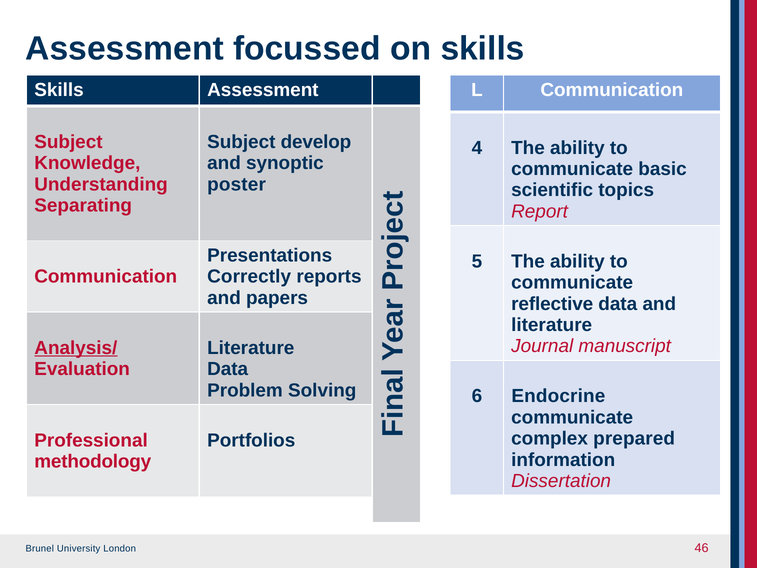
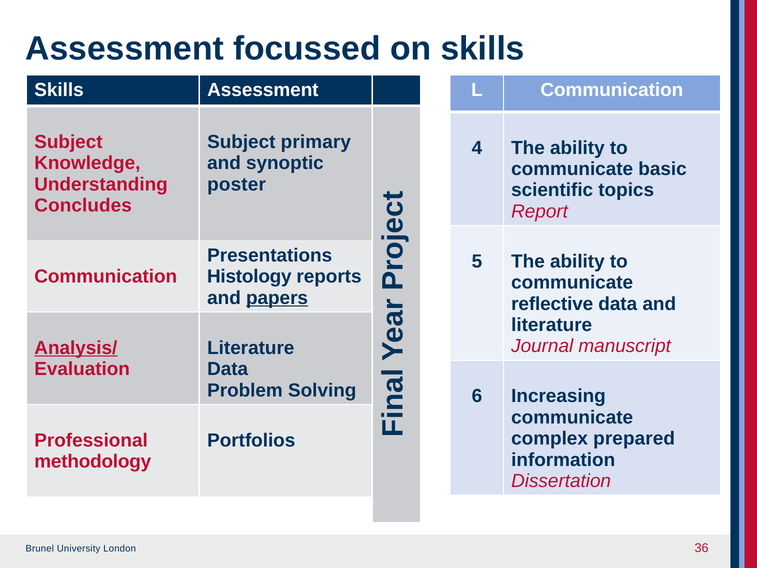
develop: develop -> primary (316, 142)
Separating: Separating -> Concludes (83, 205)
Correctly: Correctly -> Histology (249, 277)
papers underline: none -> present (277, 298)
Endocrine: Endocrine -> Increasing (558, 396)
46: 46 -> 36 (702, 548)
